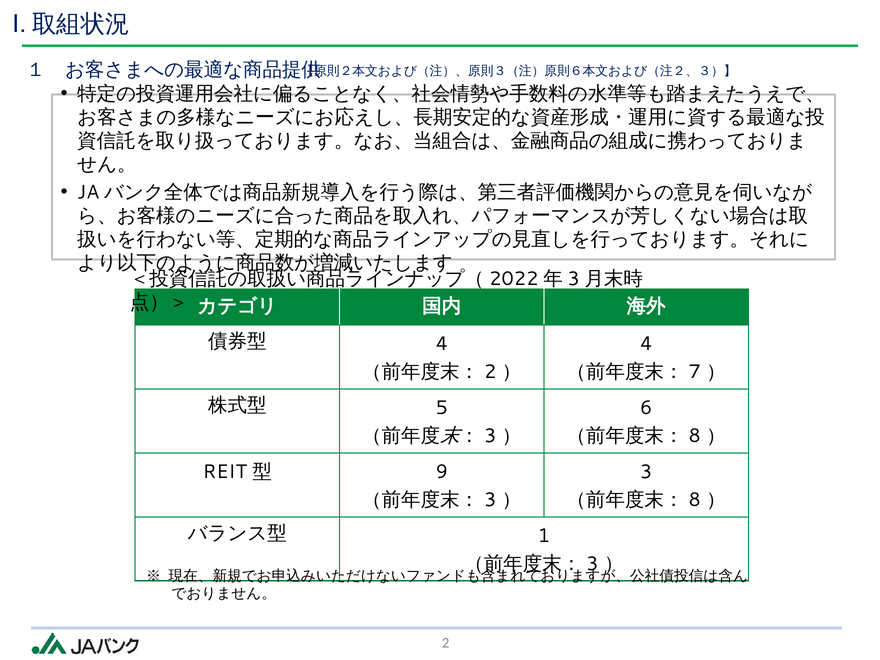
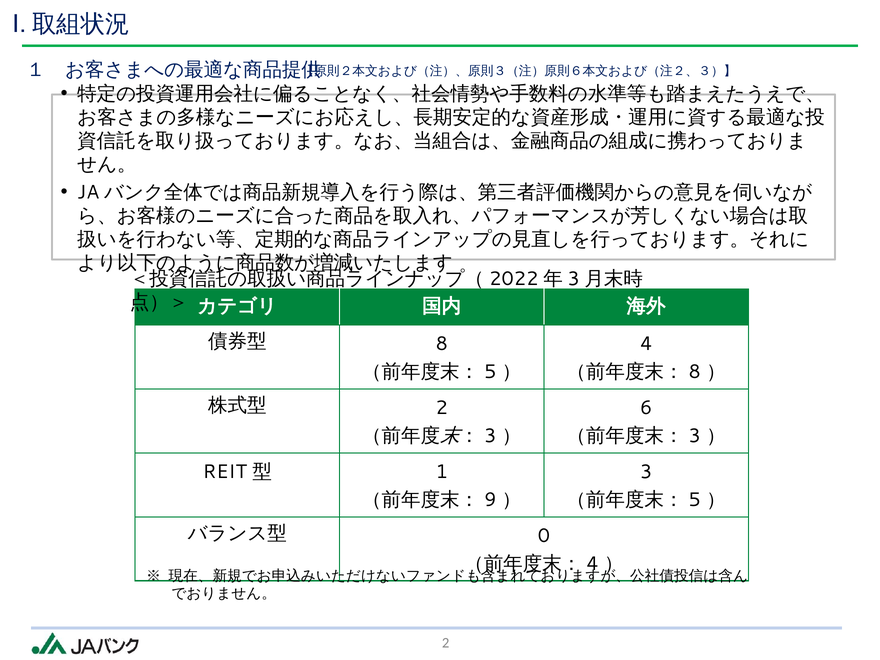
4: 4 -> 8 (442, 344)
2: 2 -> 5 (490, 372)
7: 7 -> 8 (695, 372)
5: 5 -> 2 (442, 408)
8: 8 -> 3 (695, 436)
9: 9 -> 1 (442, 472)
3: 3 -> 9 (490, 500)
8: 8 -> 5 (695, 500)
1: 1 -> 0 (544, 536)
3: 3 -> 4 (592, 564)
